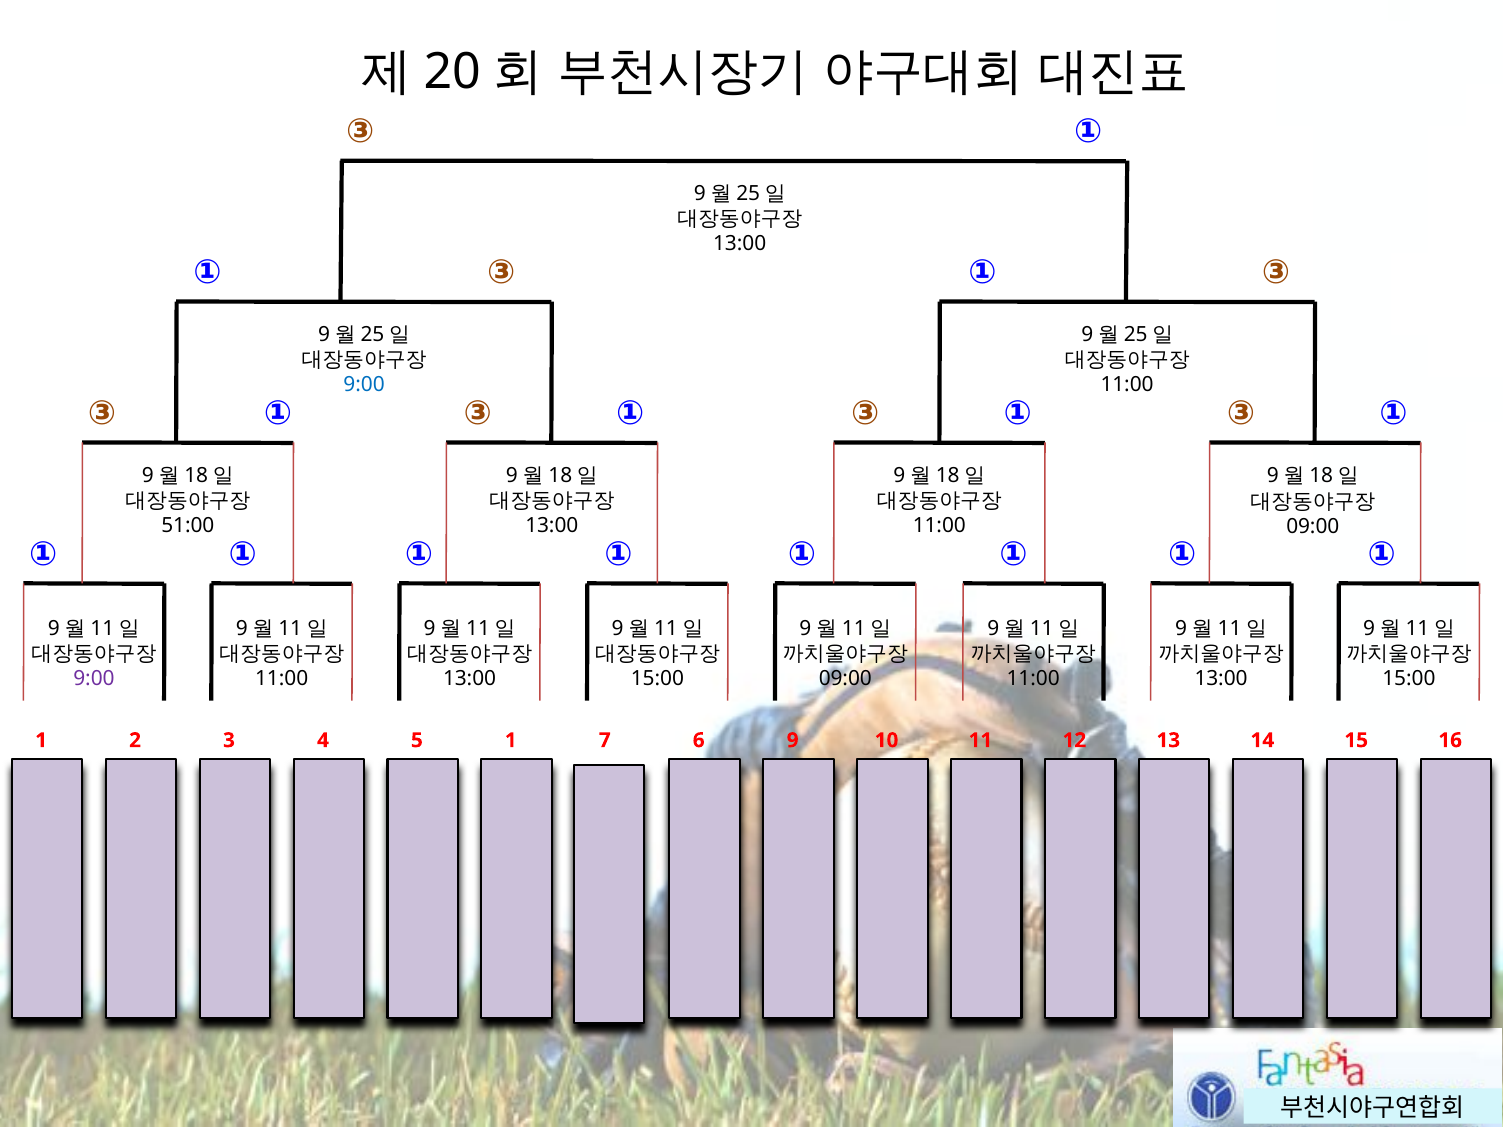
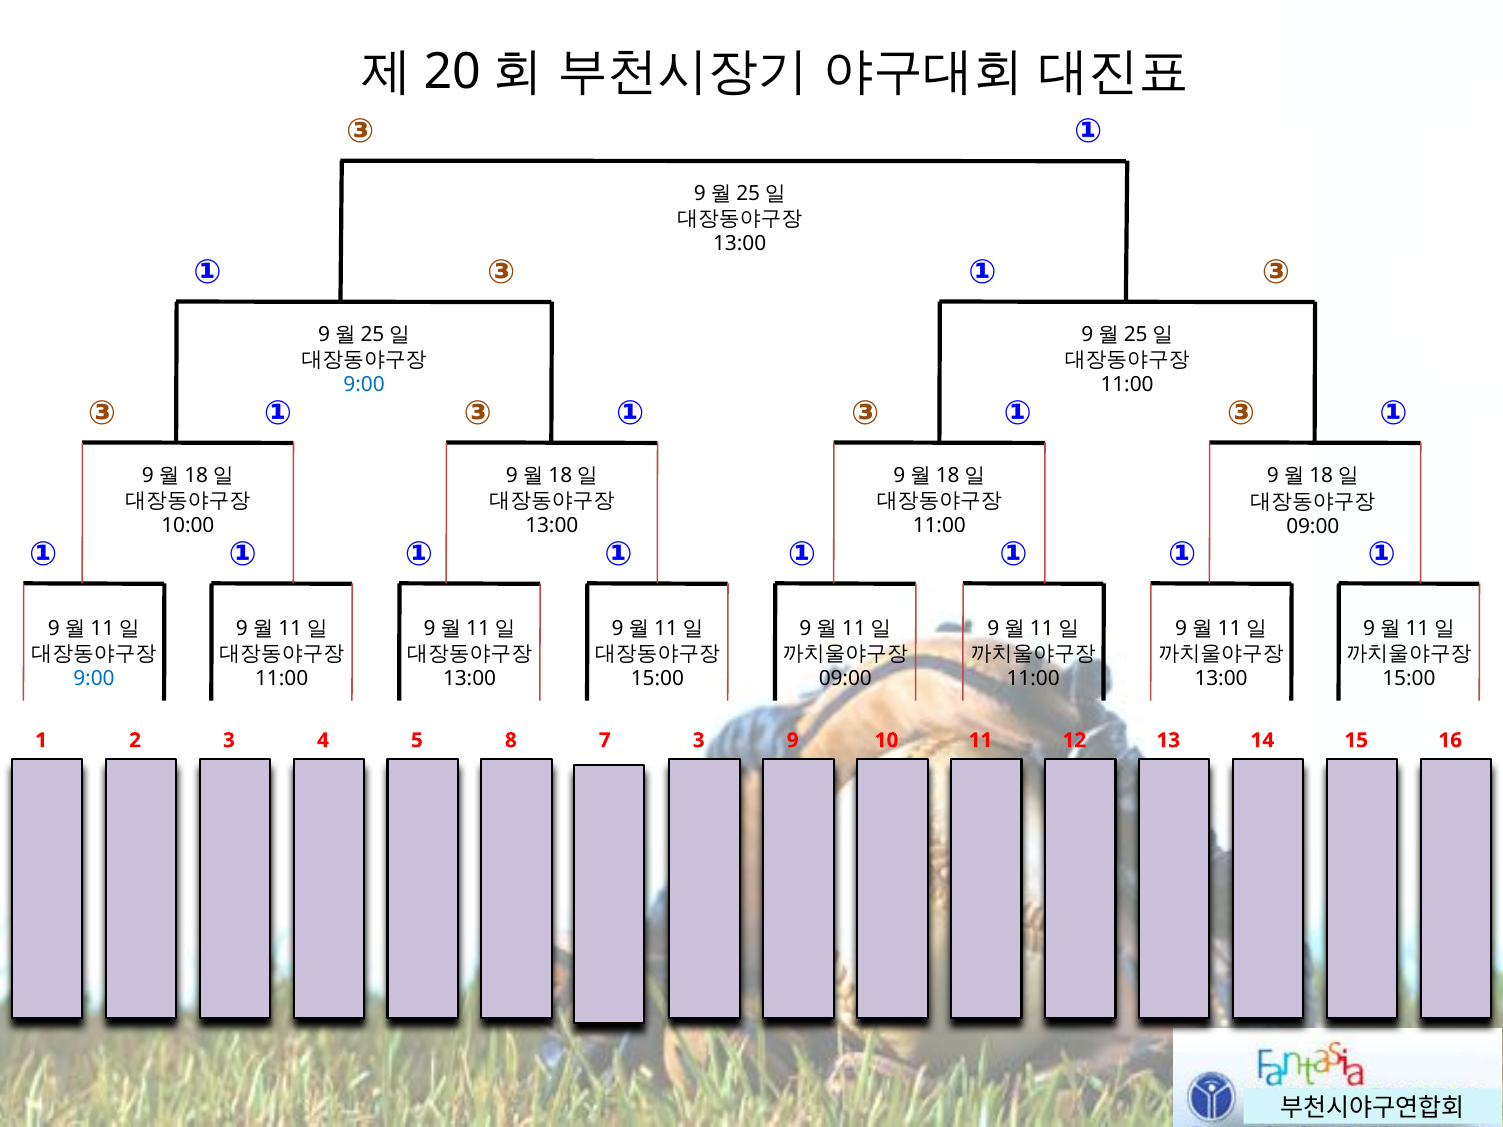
51:00: 51:00 -> 10:00 (188, 526)
9:00 colour: purple -> blue (94, 678)
5 1: 1 -> 8 (511, 740)
7 6: 6 -> 3 (699, 740)
